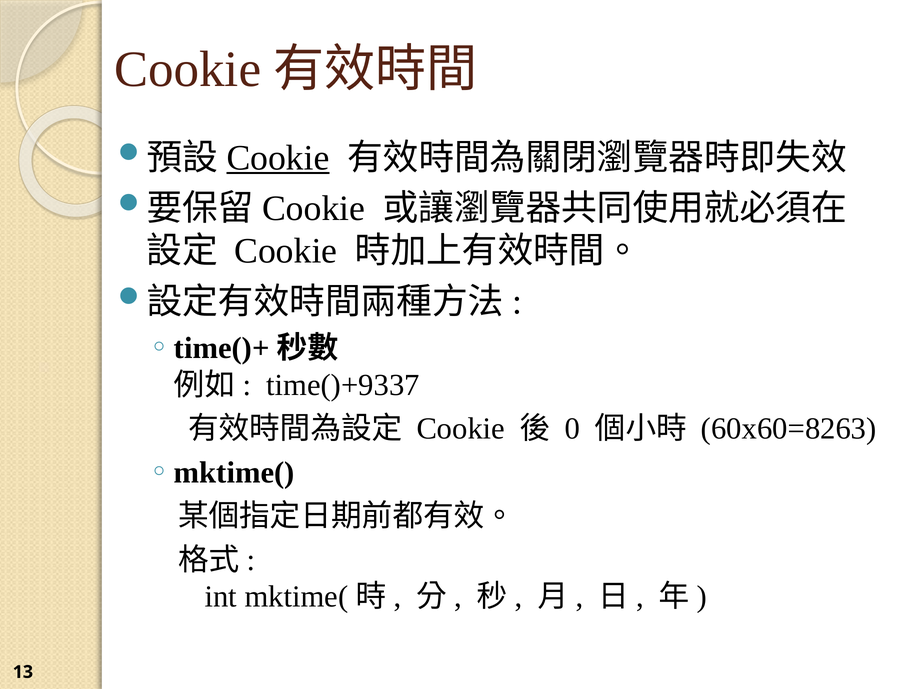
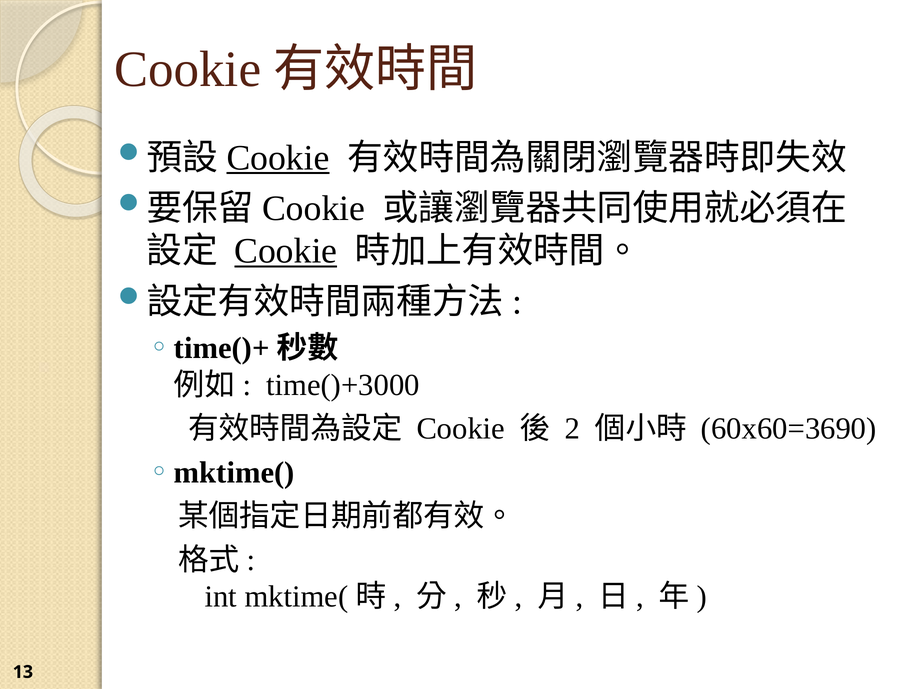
Cookie underline: none -> present (286, 251)
time()+9337: time()+9337 -> time()+3000 (343, 385)
0: 0 -> 2 (572, 429)
60x60=8263: 60x60=8263 -> 60x60=3690 (789, 429)
